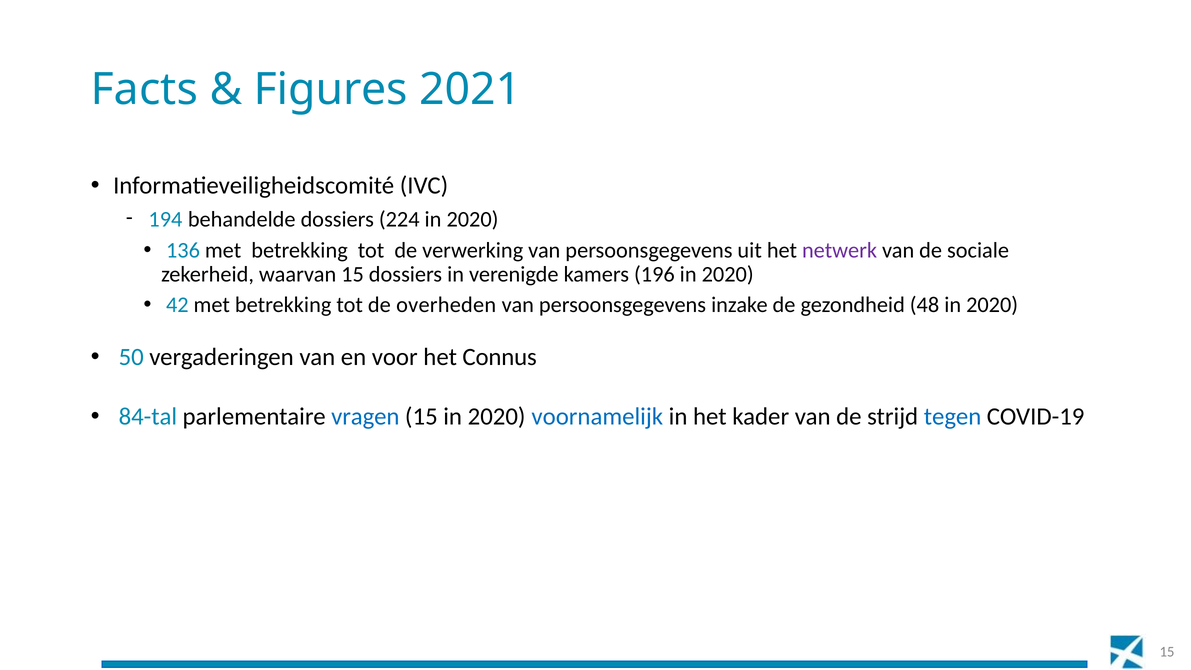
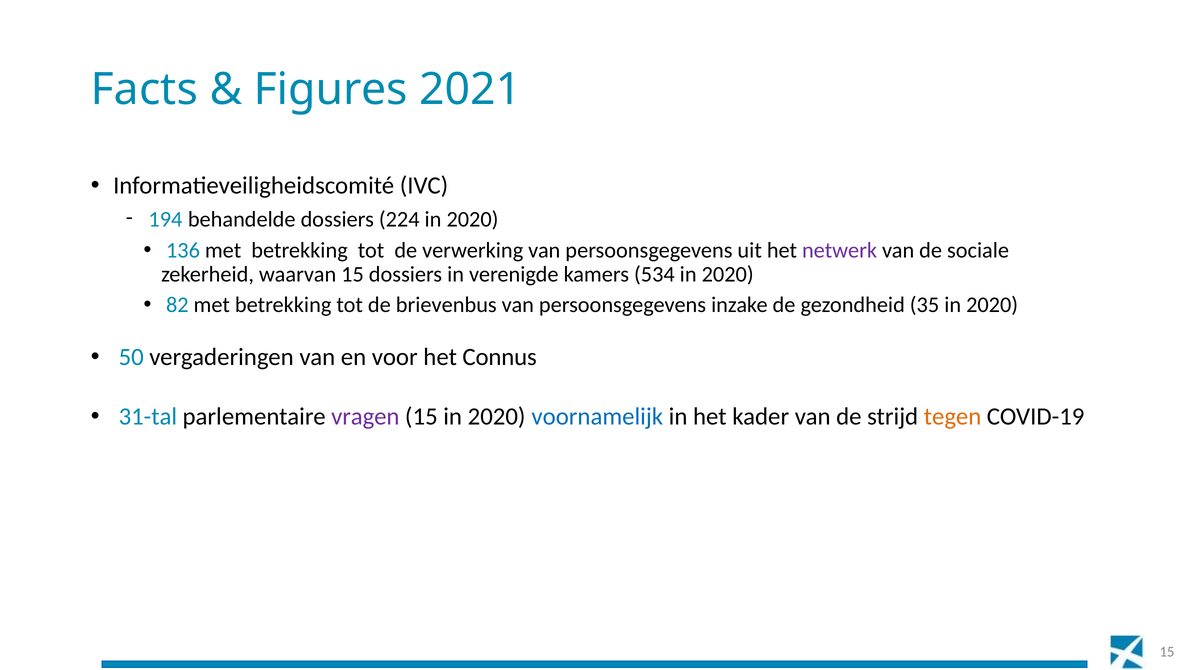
196: 196 -> 534 (654, 274)
42: 42 -> 82 (177, 305)
overheden: overheden -> brievenbus (446, 305)
48: 48 -> 35 (925, 305)
84-tal: 84-tal -> 31-tal (148, 416)
vragen colour: blue -> purple (365, 416)
tegen colour: blue -> orange (953, 416)
